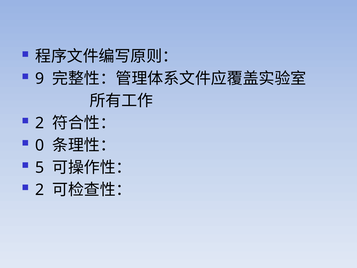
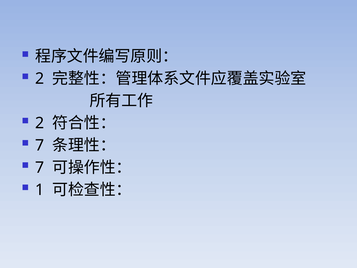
9: 9 -> 2 (40, 79)
0: 0 -> 7 (40, 145)
5: 5 -> 7 (40, 167)
2: 2 -> 1 (40, 190)
